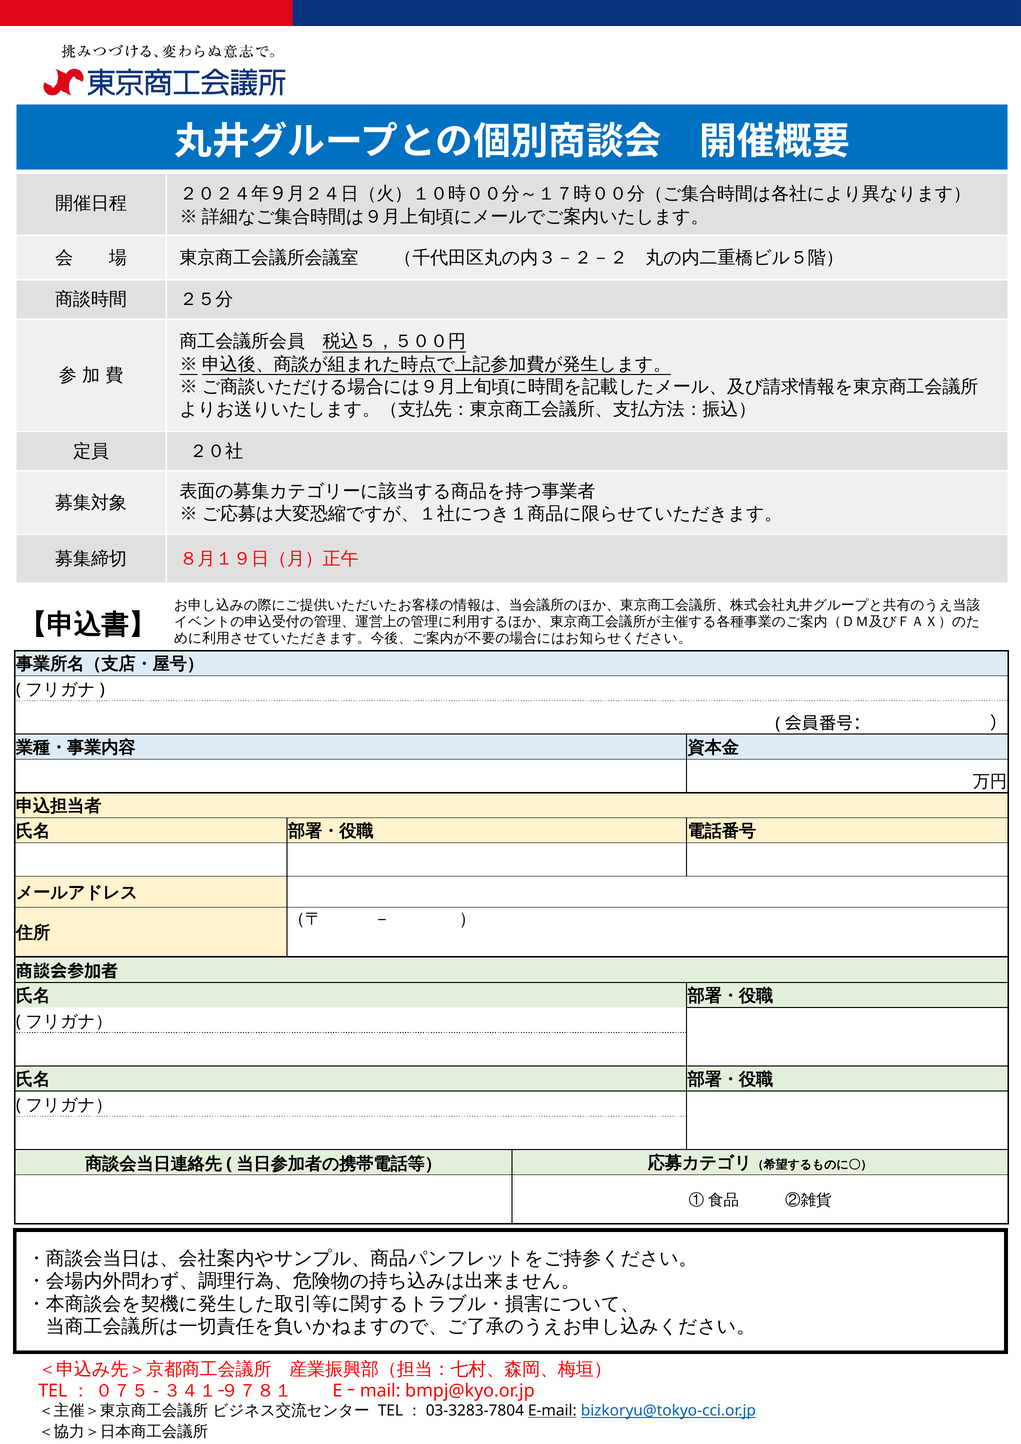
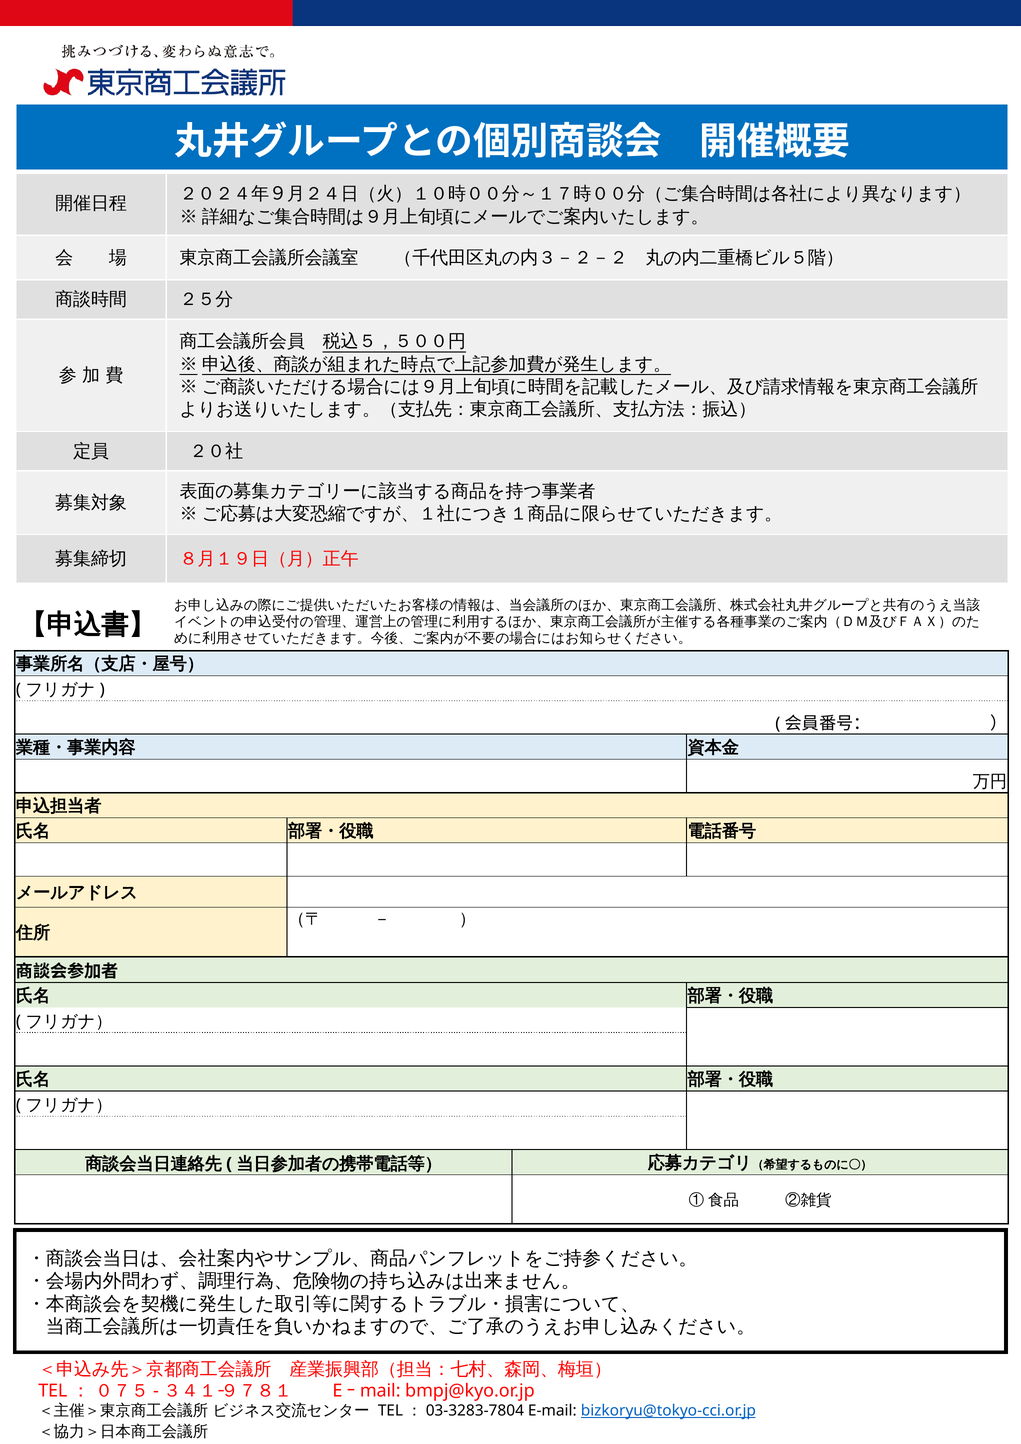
E-mail underline: present -> none (552, 1411)
